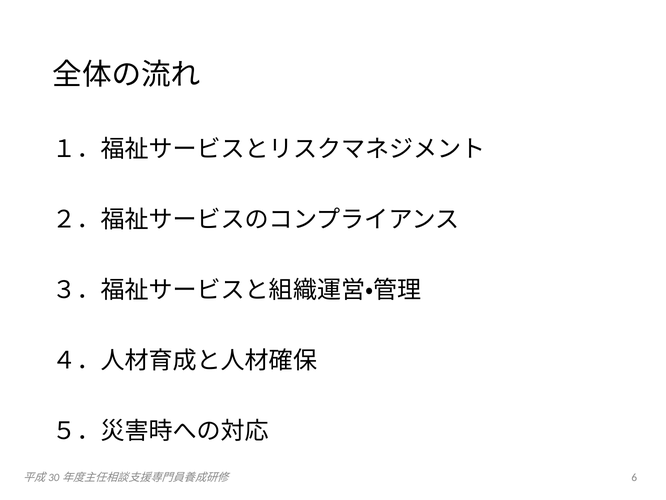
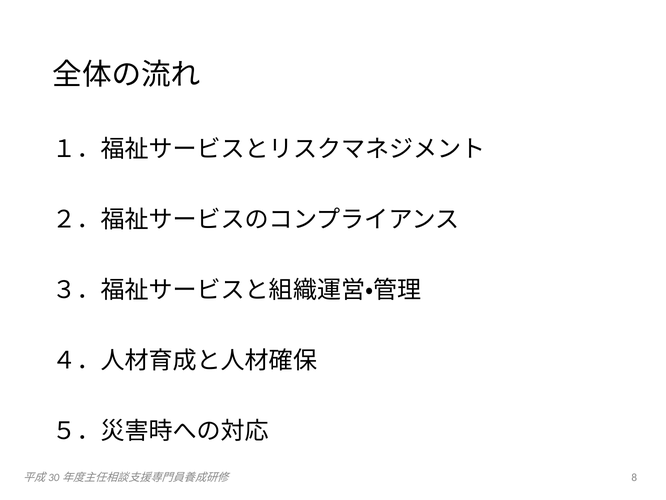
6: 6 -> 8 (634, 477)
